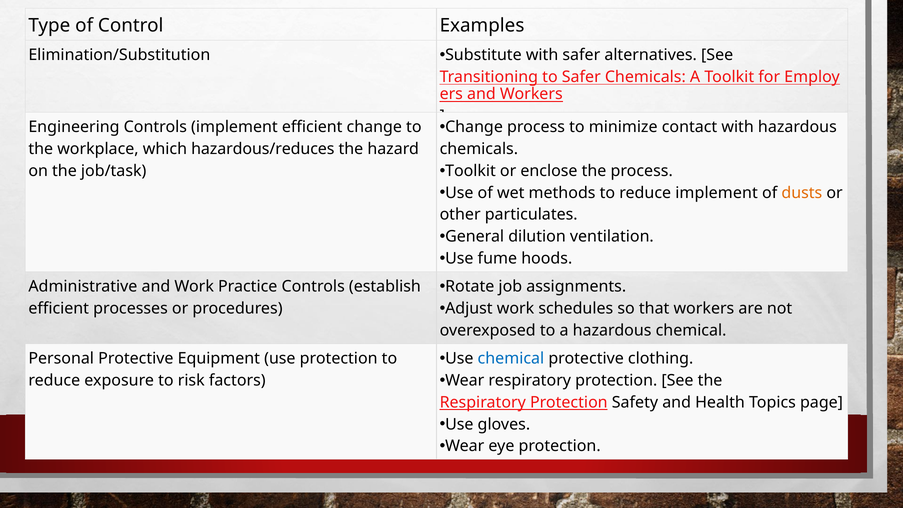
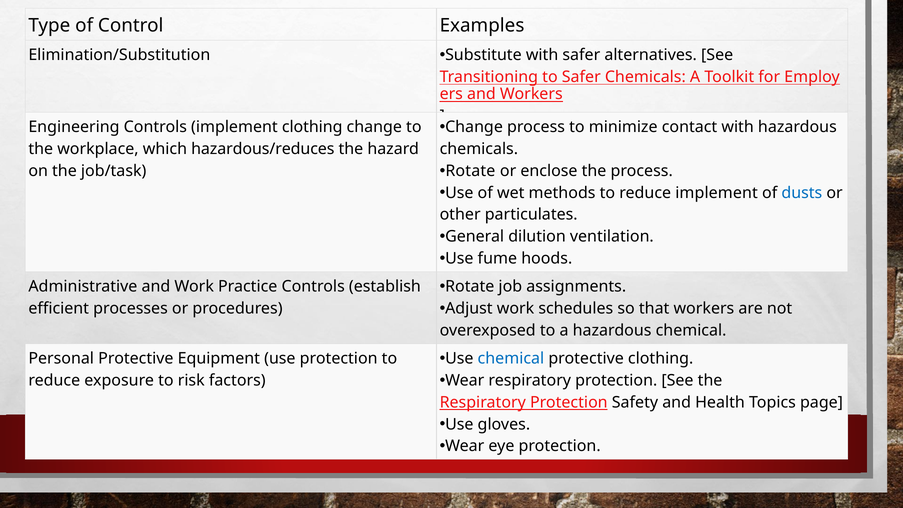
implement efficient: efficient -> clothing (312, 127)
Toolkit: Toolkit -> Rotate (470, 171)
dusts colour: orange -> blue (802, 193)
